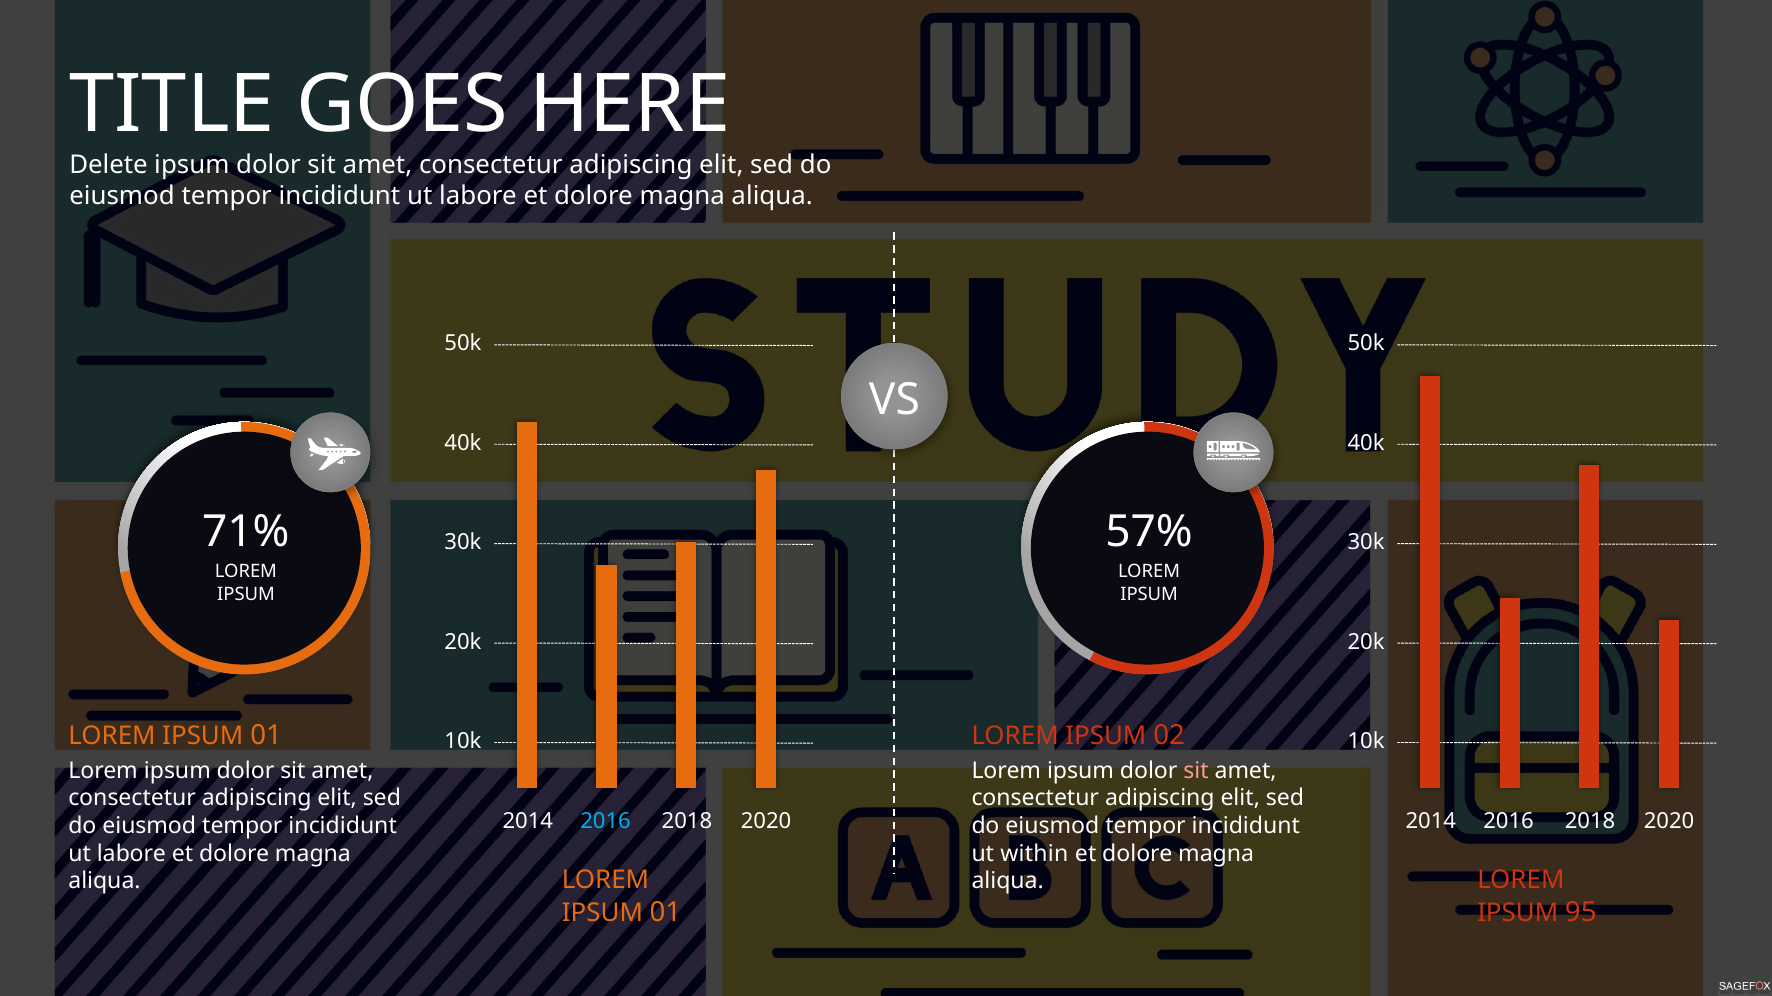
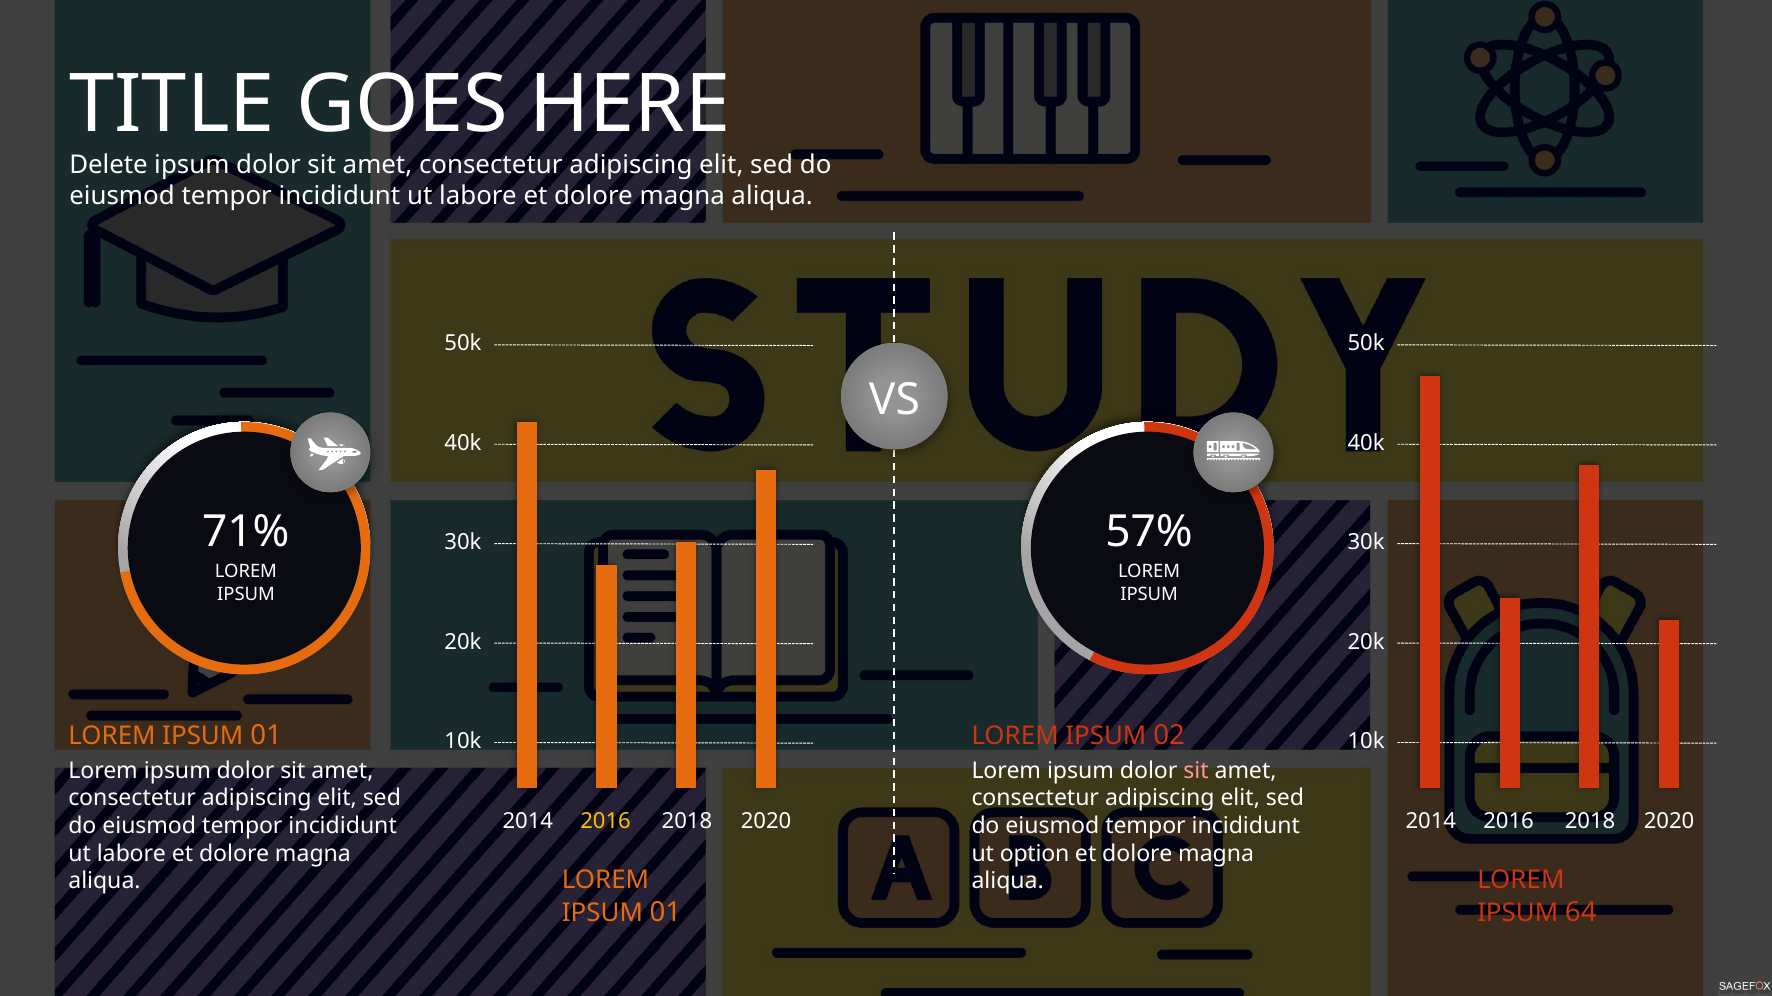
2016 colour: light blue -> yellow (606, 822)
within: within -> option (1035, 854)
95: 95 -> 64 (1581, 913)
